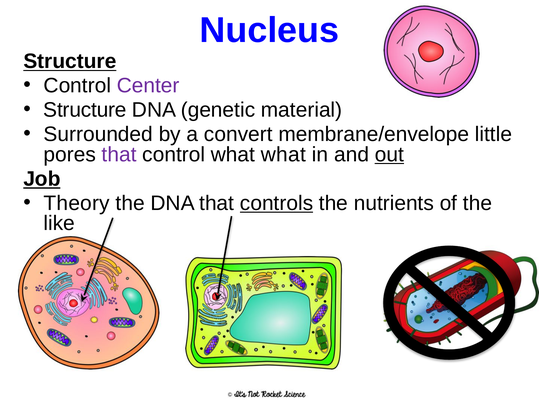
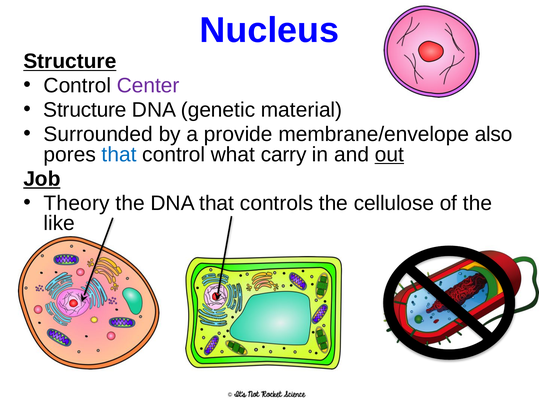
convert: convert -> provide (238, 134)
little: little -> also (494, 134)
that colour: purple -> blue (119, 155)
what what: what -> carry (284, 155)
controls underline: present -> none (277, 203)
nutrients: nutrients -> cellulose (394, 203)
